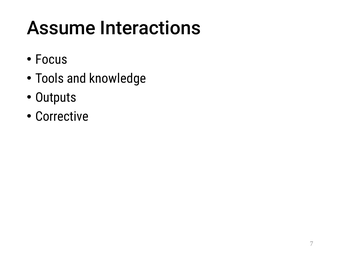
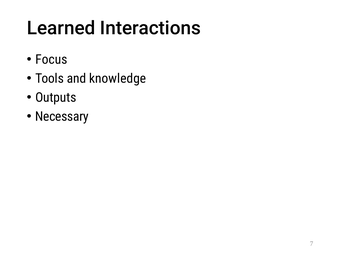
Assume: Assume -> Learned (61, 28)
Corrective: Corrective -> Necessary (62, 117)
